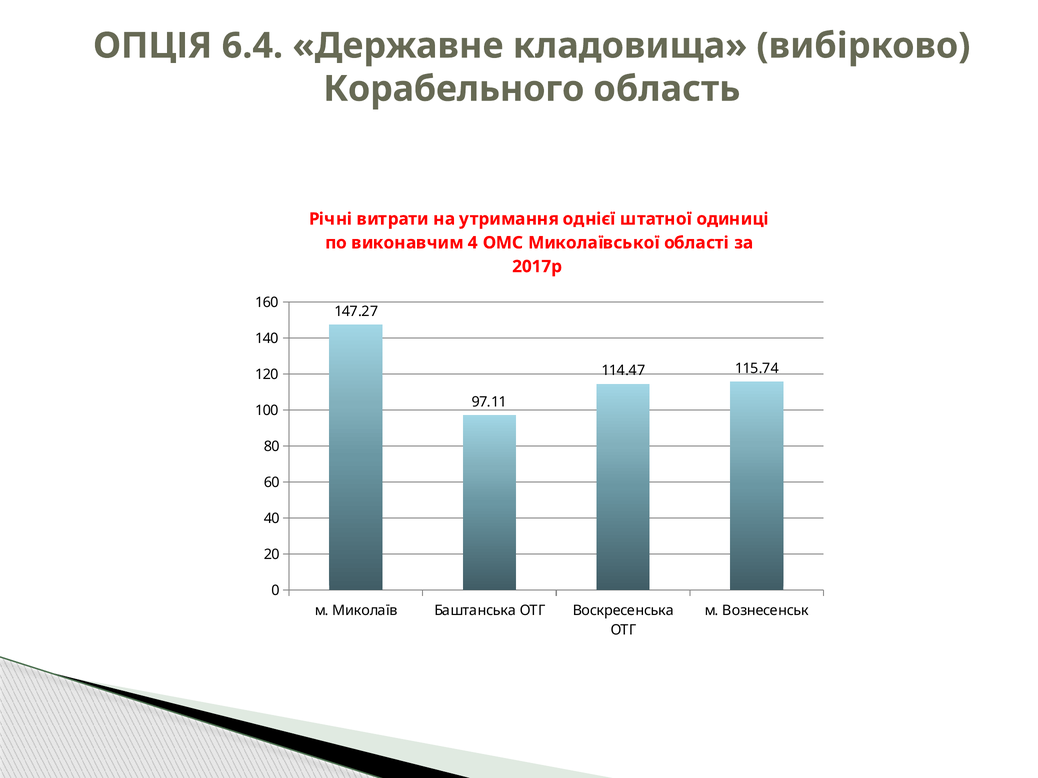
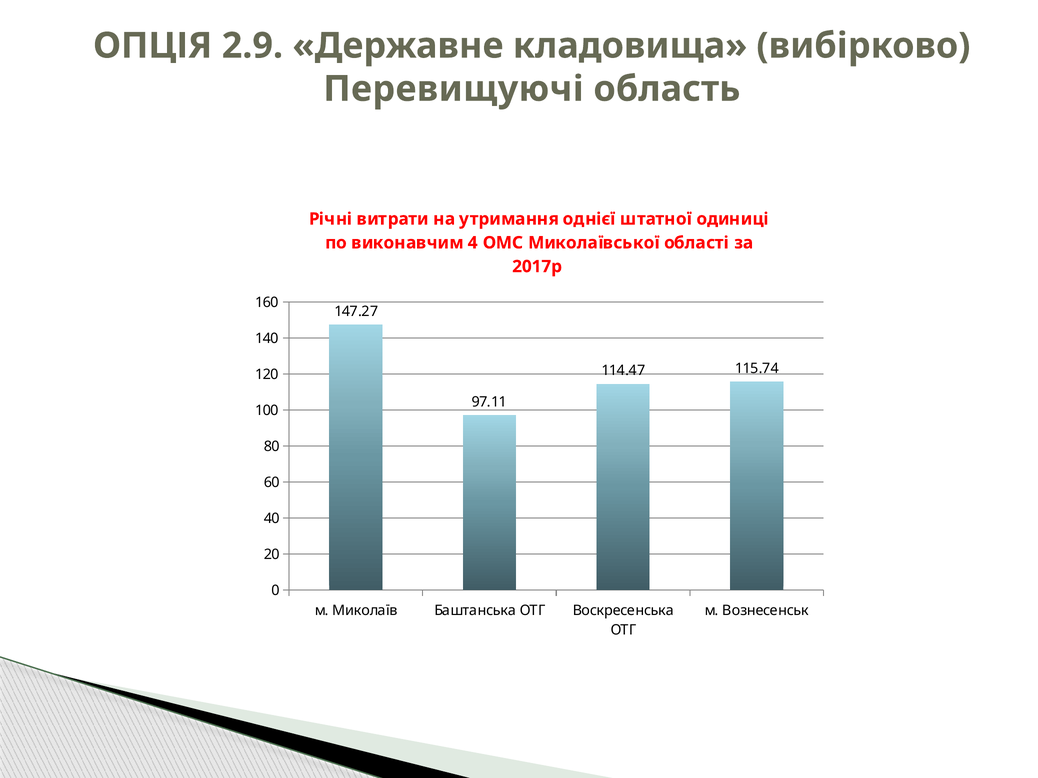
6.4: 6.4 -> 2.9 (252, 46)
Корабельного: Корабельного -> Перевищуючі (454, 89)
